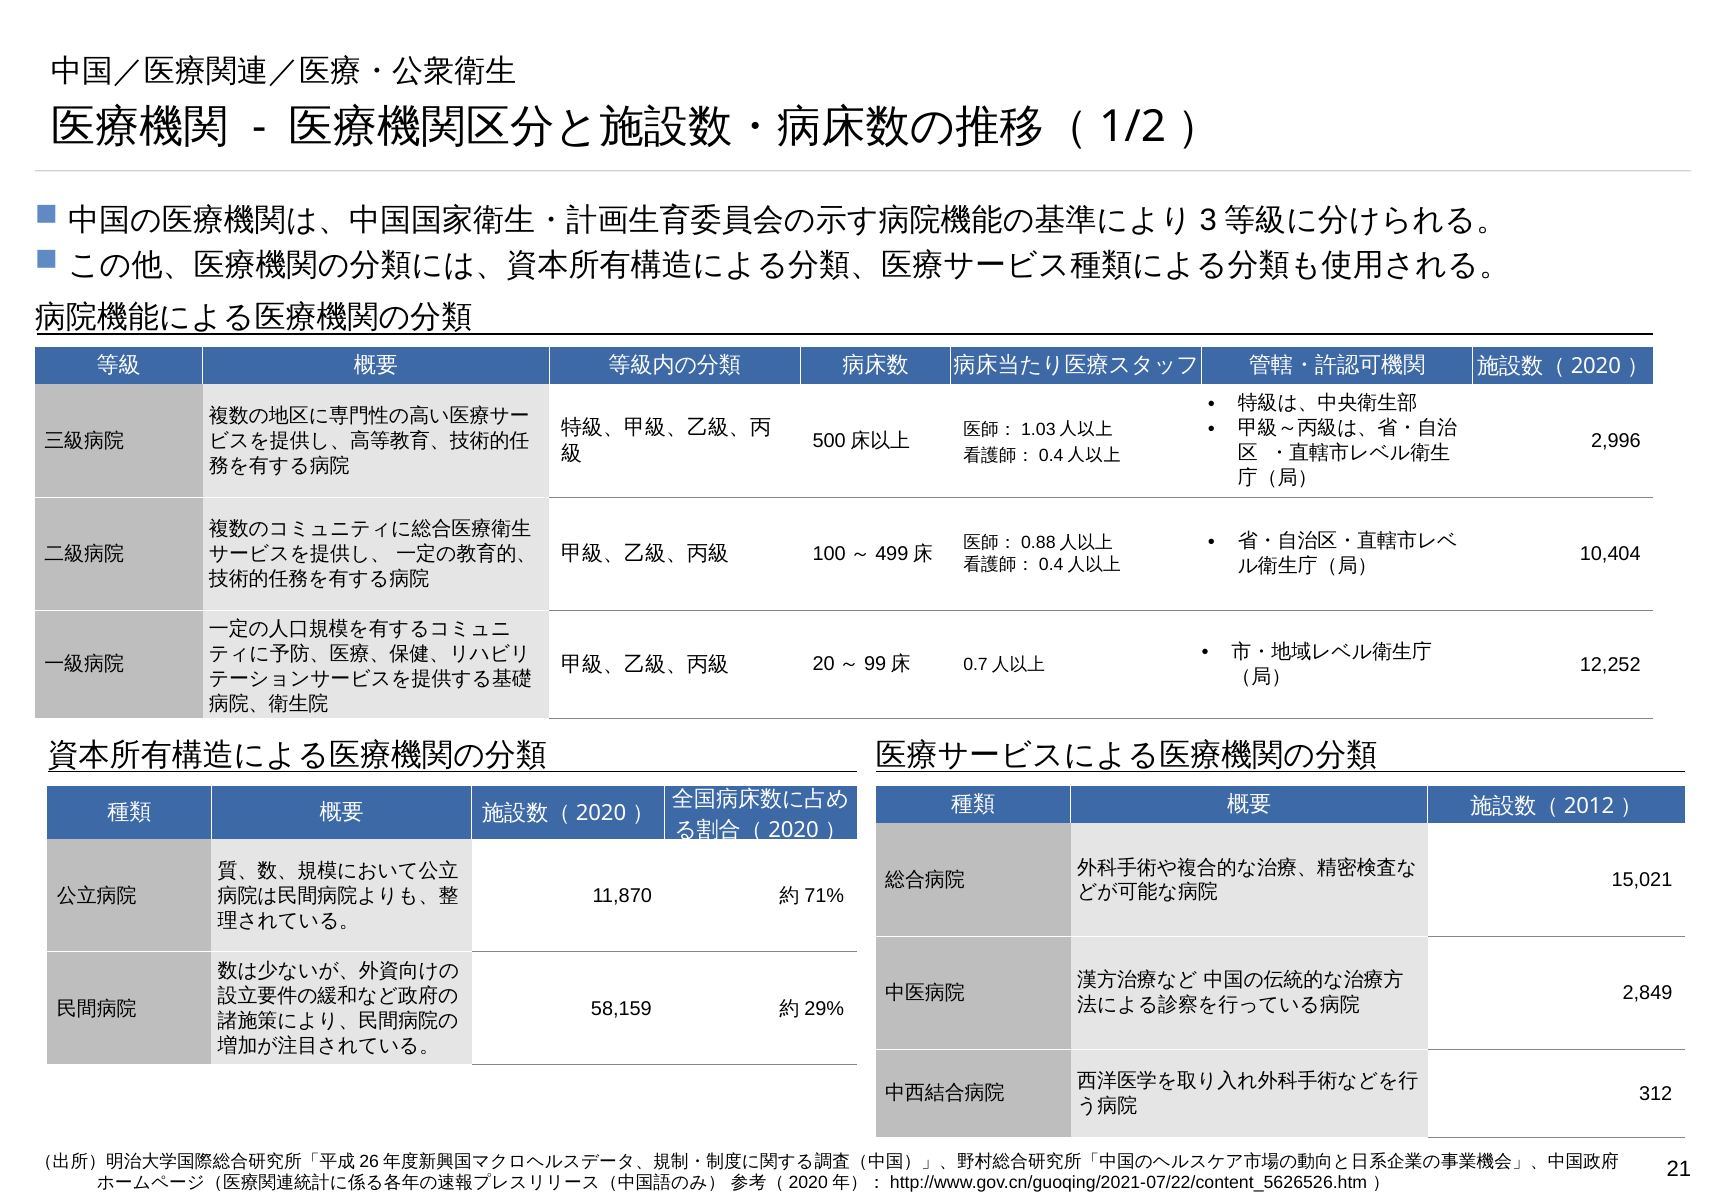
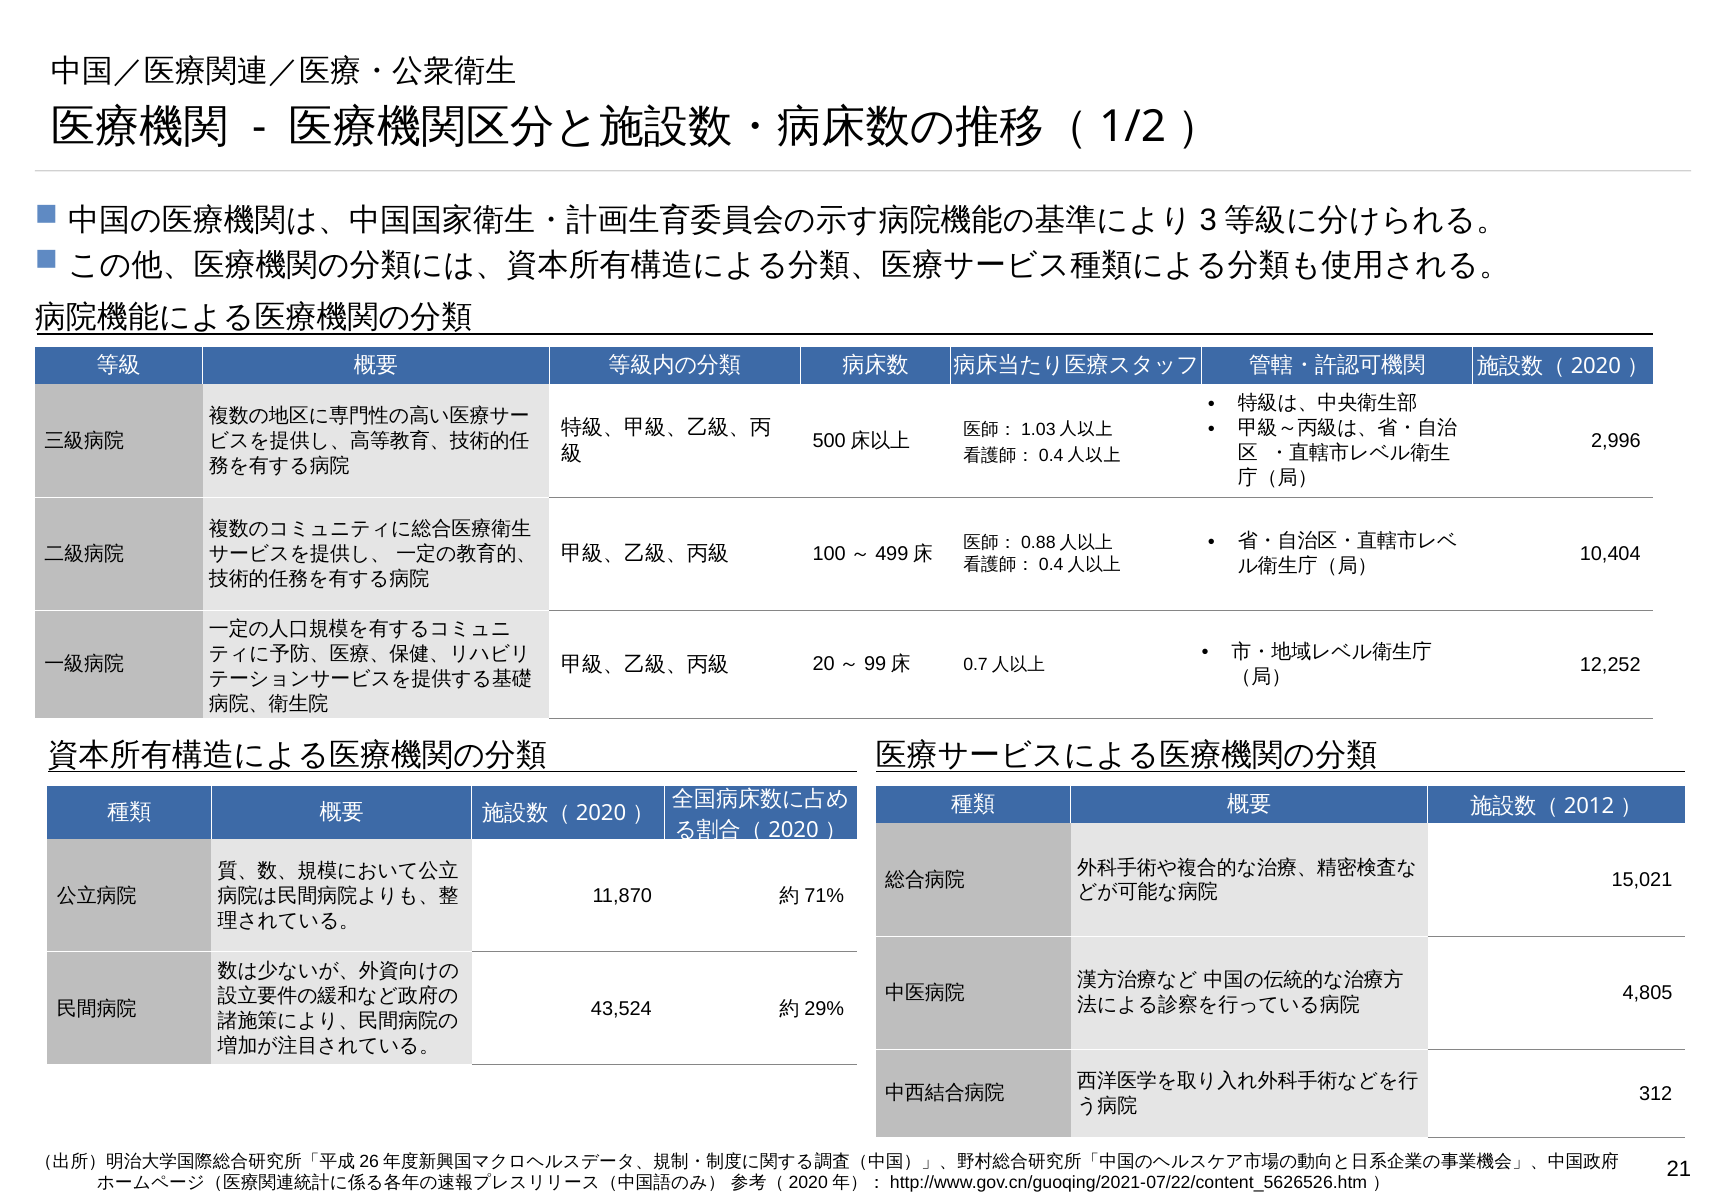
2,849: 2,849 -> 4,805 (1648, 993)
58,159: 58,159 -> 43,524 (621, 1009)
